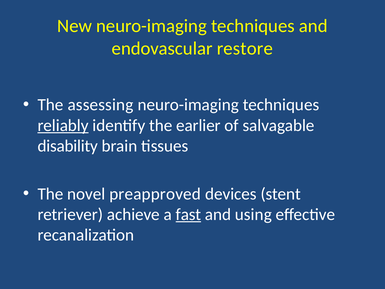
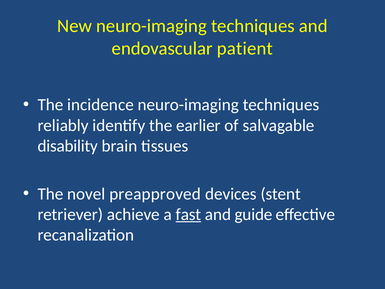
restore: restore -> patient (245, 48)
assessing: assessing -> incidence (101, 105)
reliably underline: present -> none (63, 125)
using: using -> guide (253, 214)
